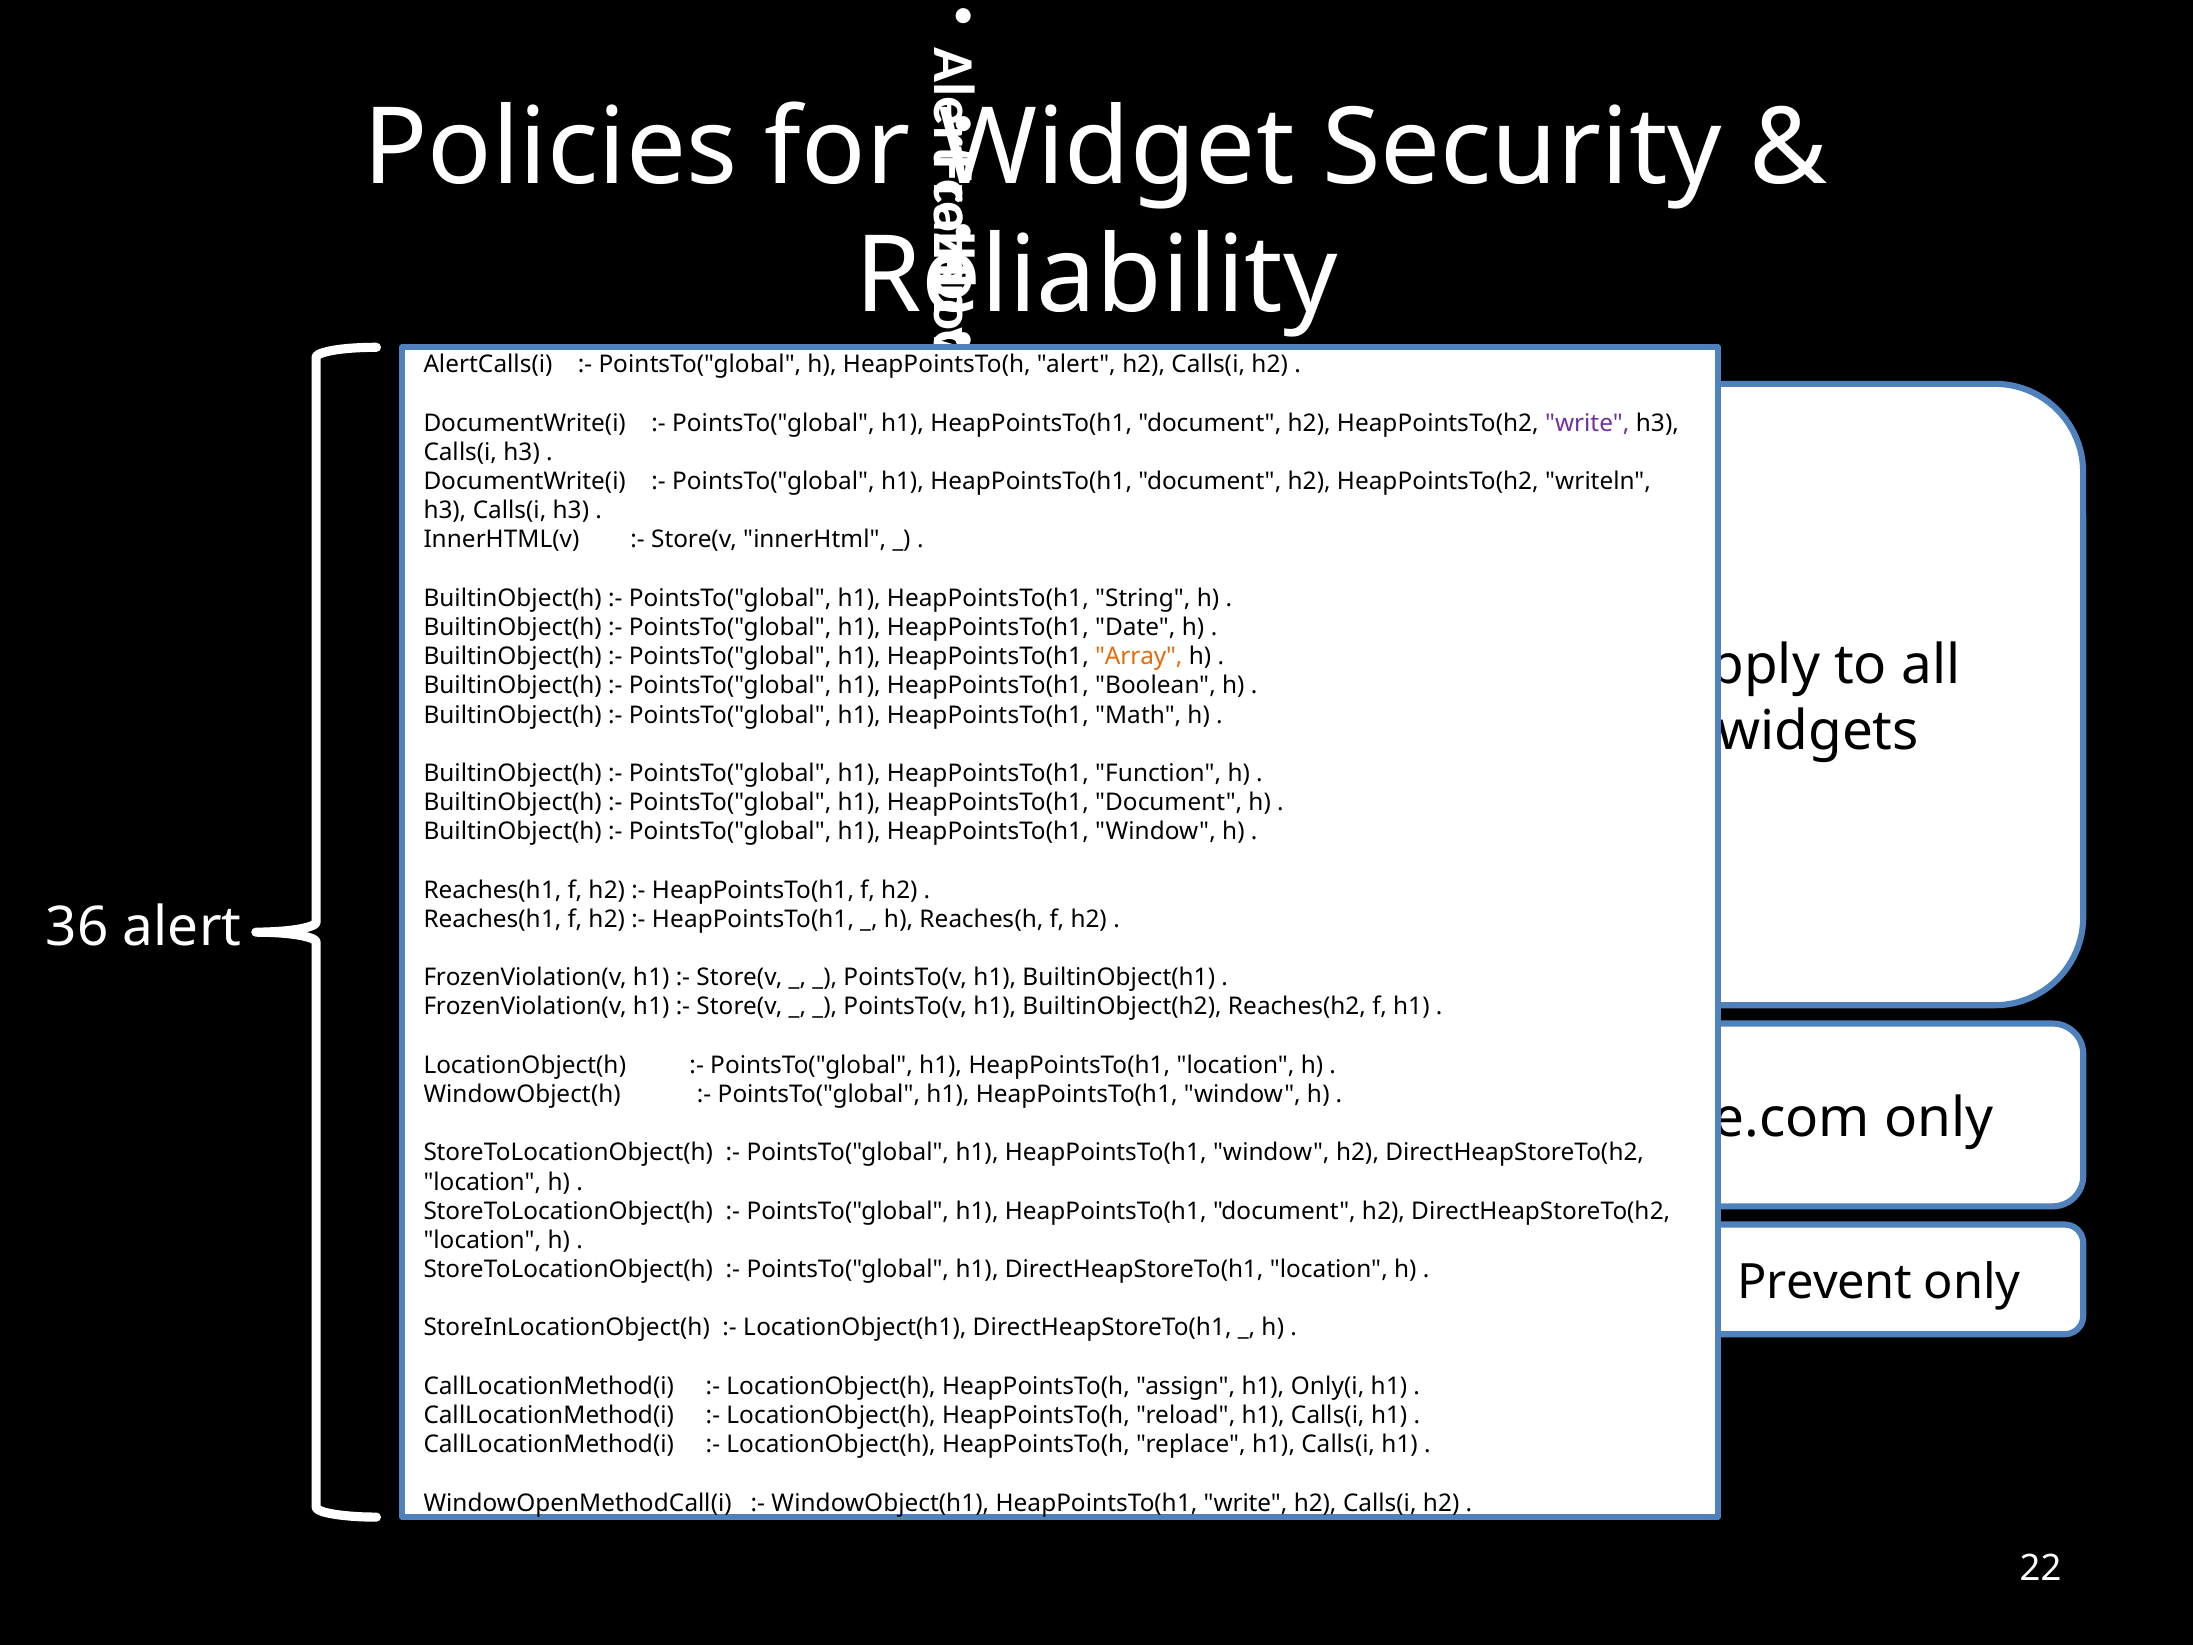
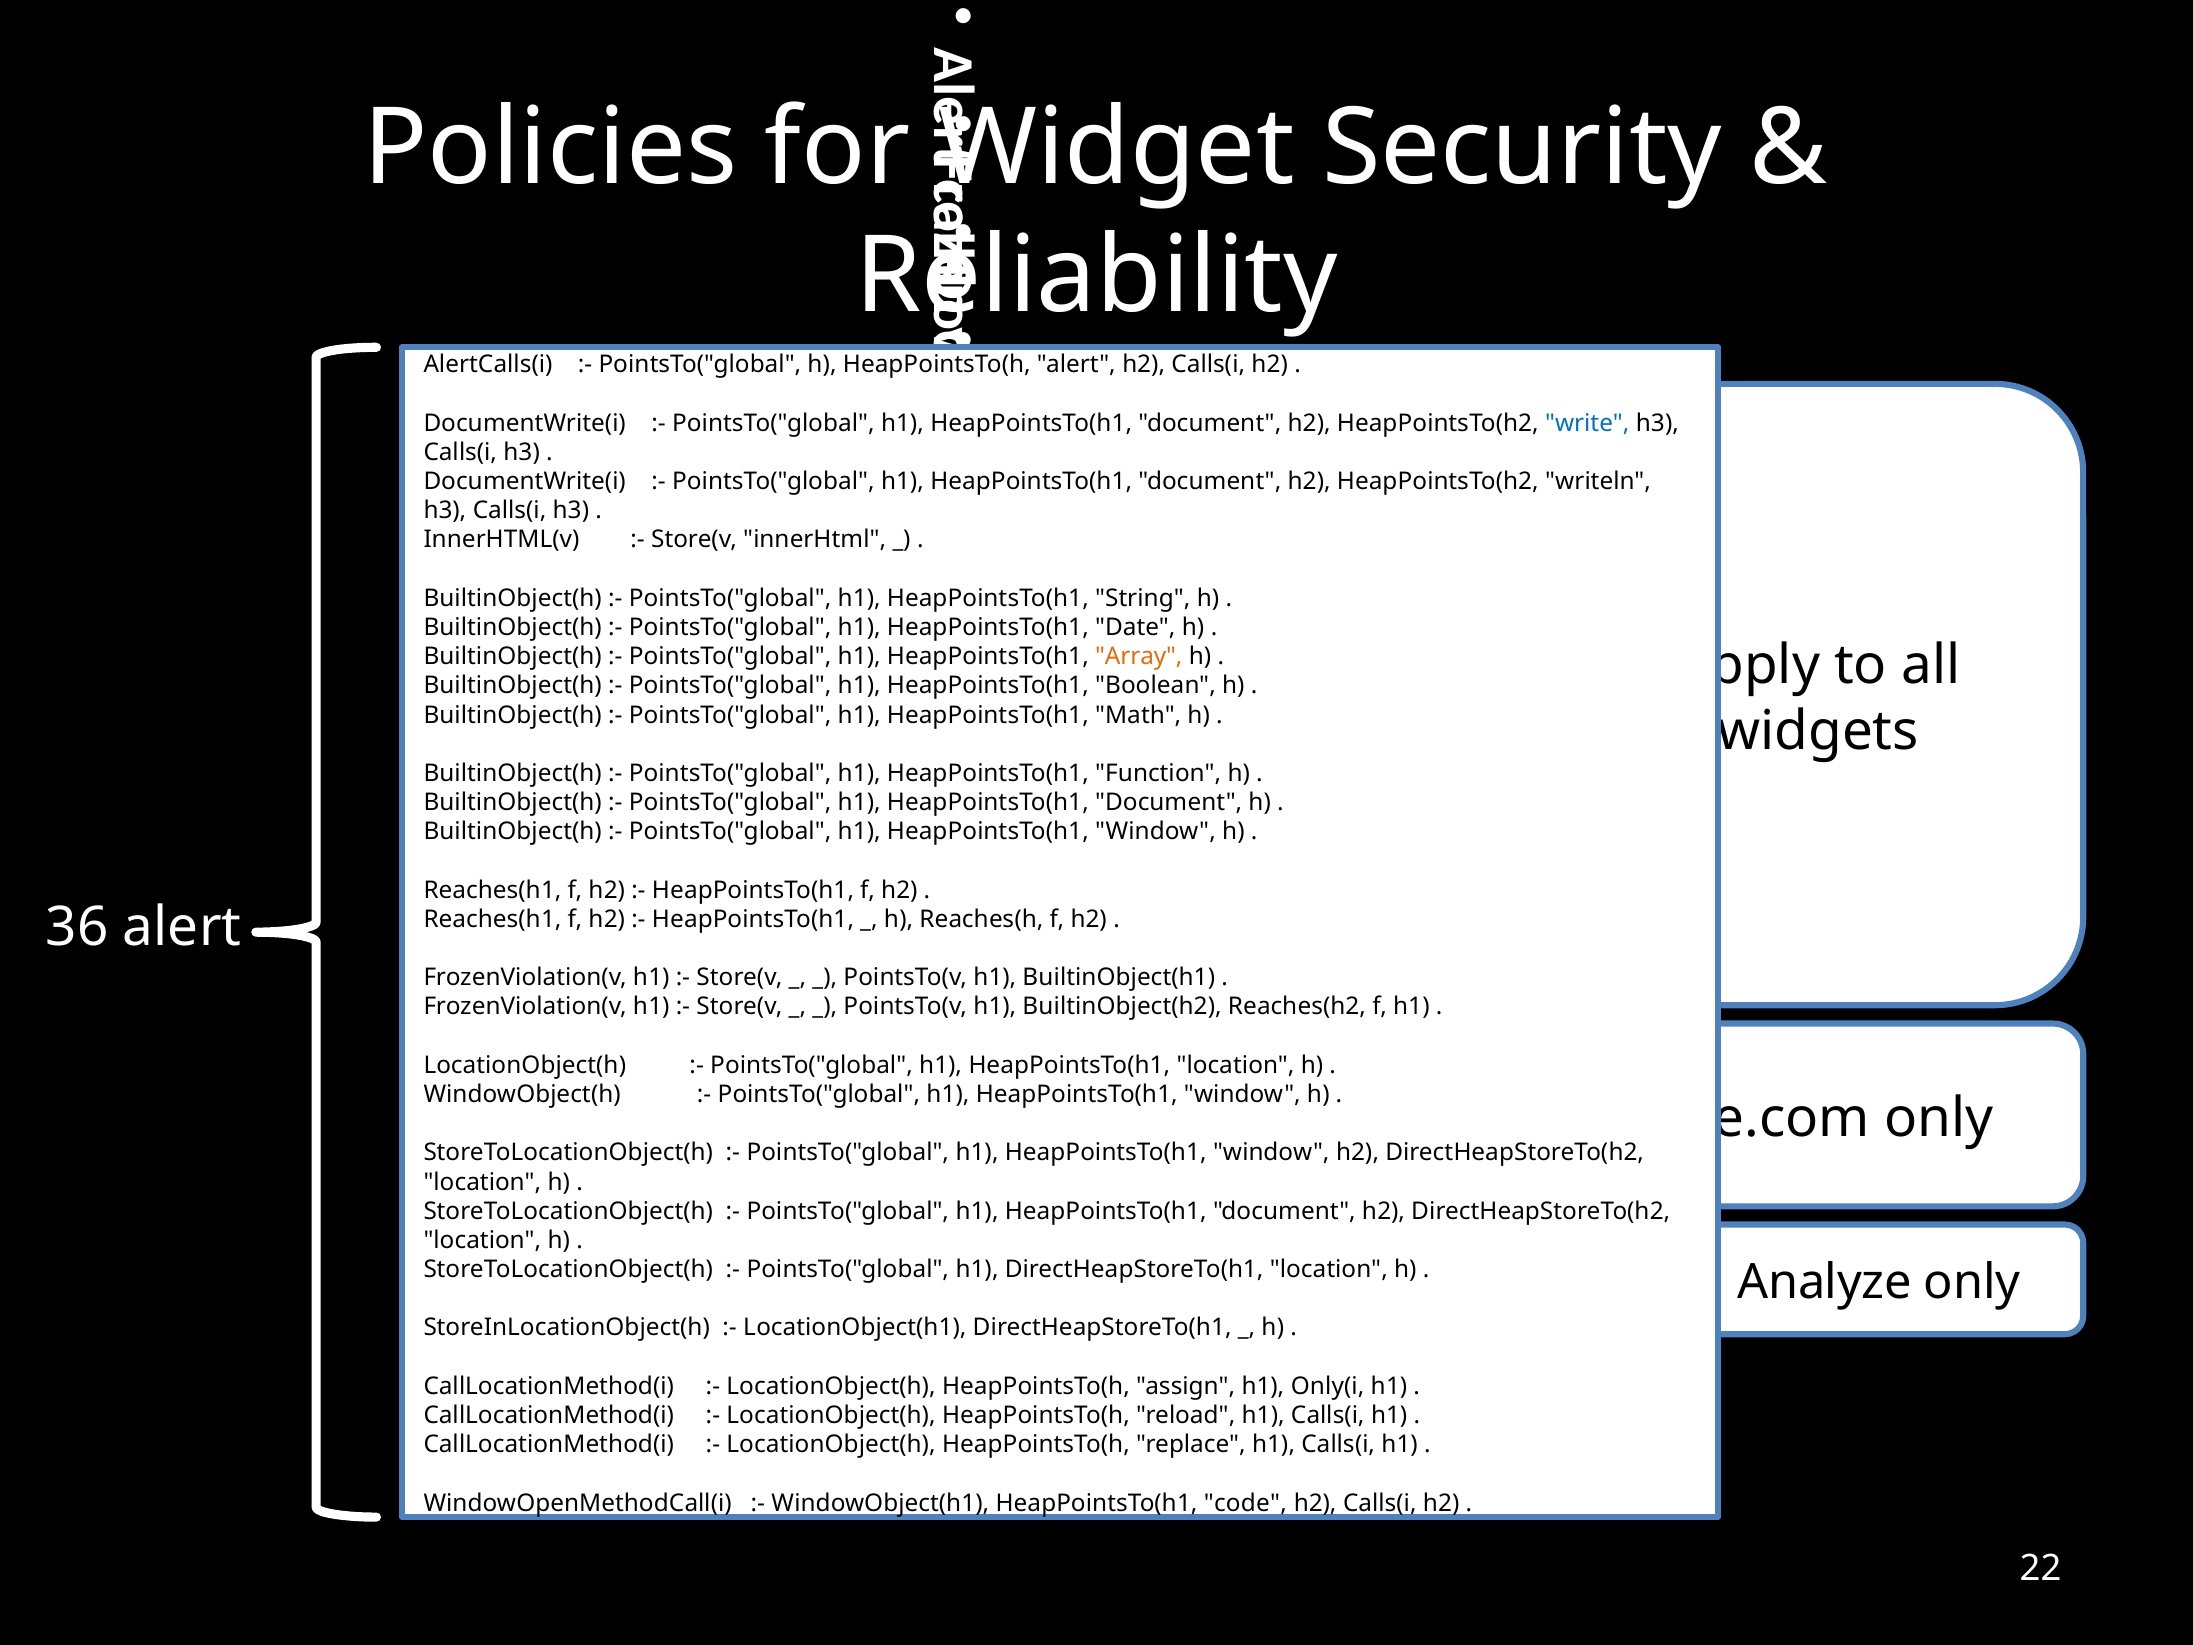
write colour: purple -> blue (1587, 423)
Prevent: Prevent -> Analyze (1825, 1283)
HeapPointsTo(h1 write: write -> code (1245, 1503)
